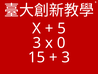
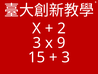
5: 5 -> 2 (62, 28)
0: 0 -> 9 (61, 43)
